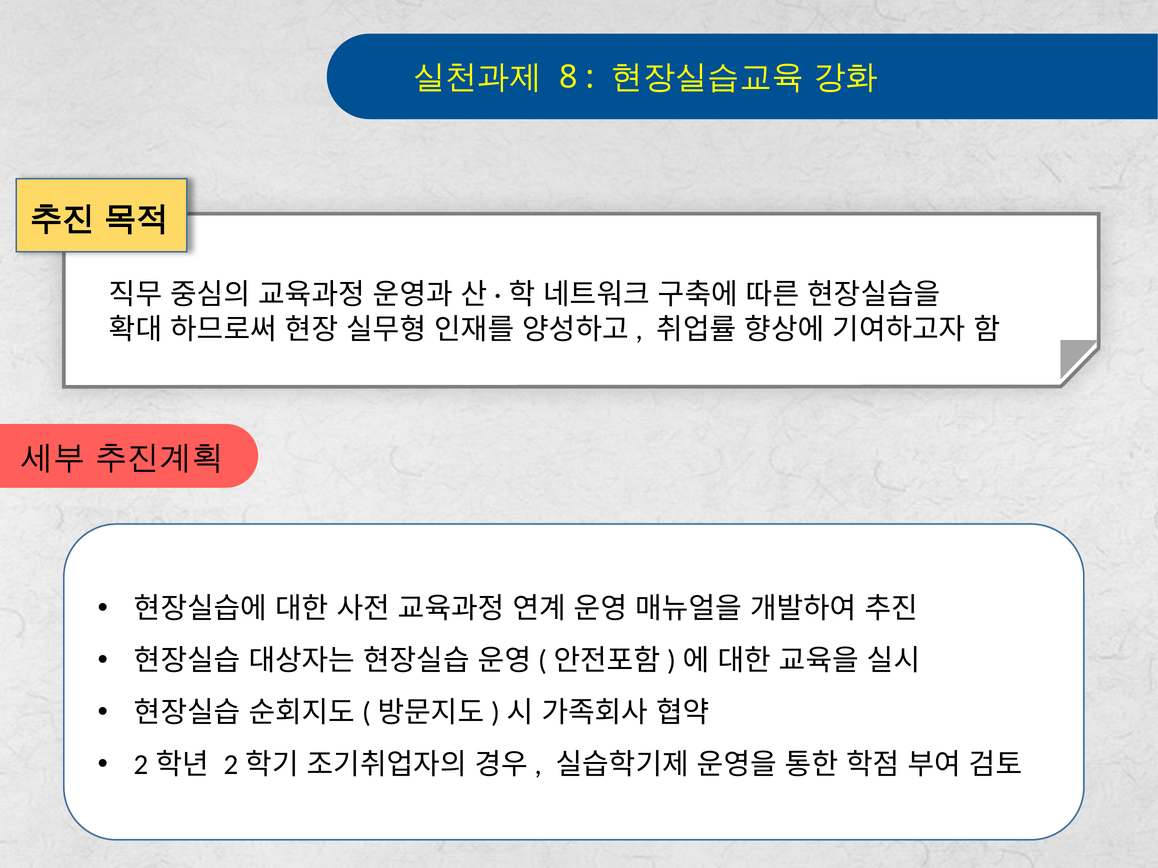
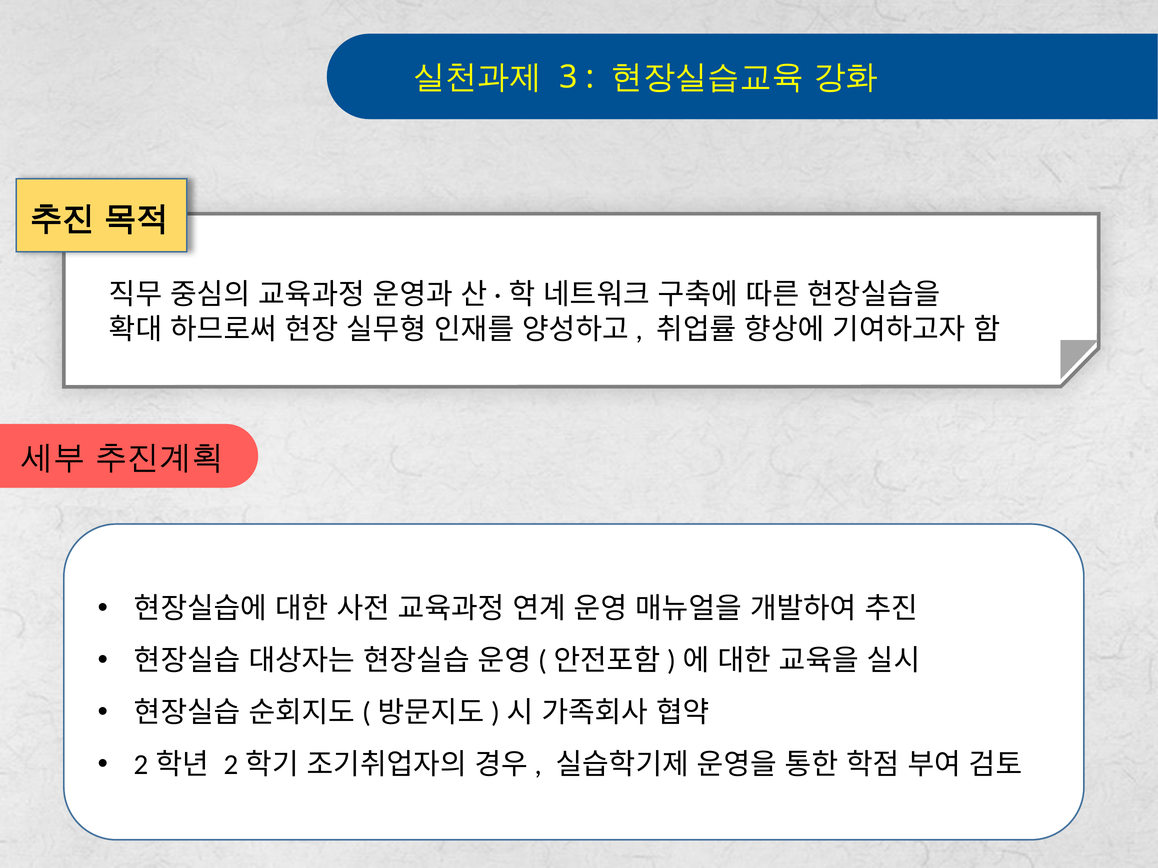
8: 8 -> 3 (569, 77)
